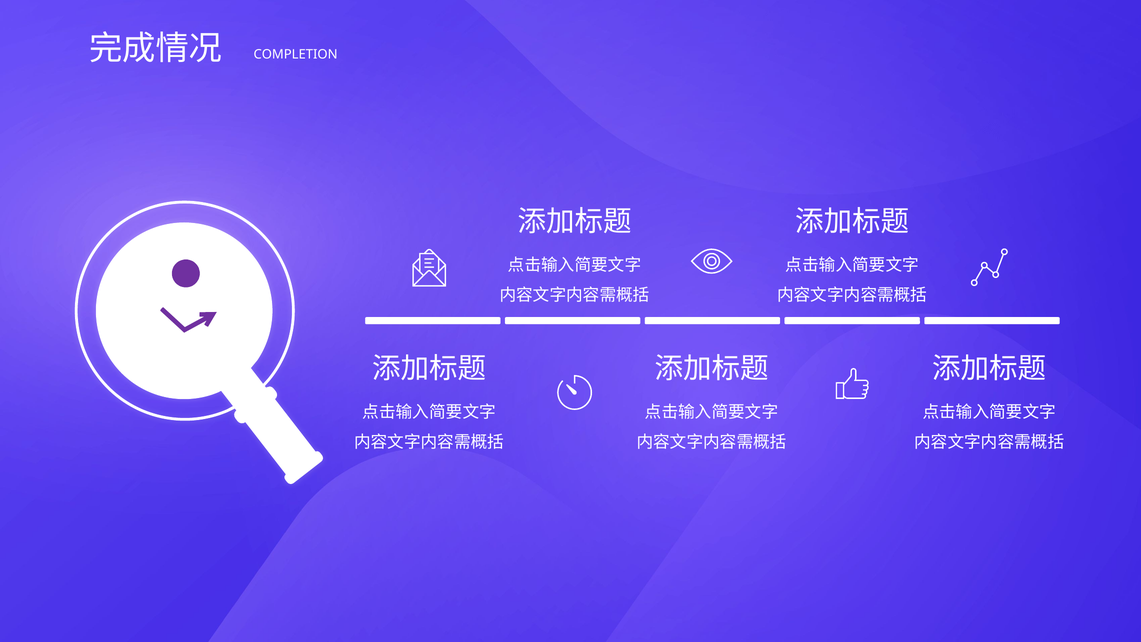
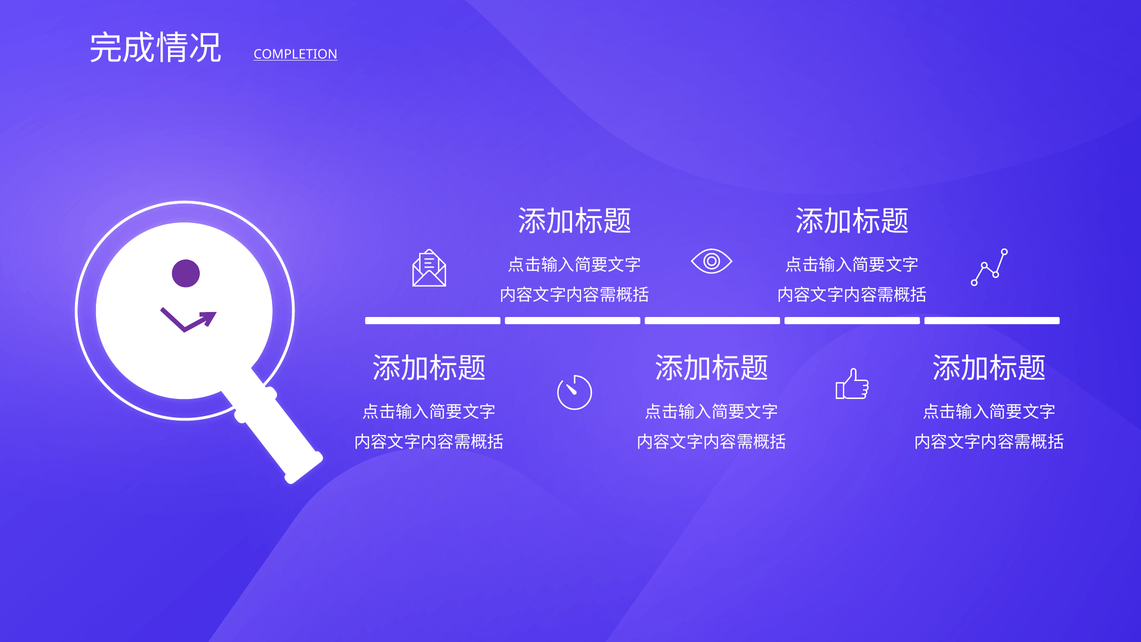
COMPLETION underline: none -> present (296, 55)
